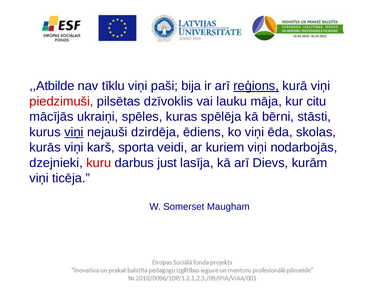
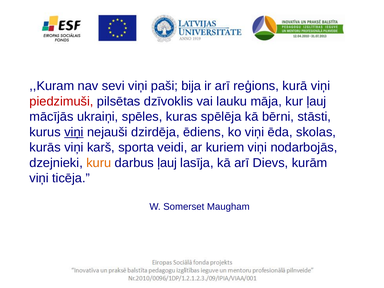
,,Atbilde: ,,Atbilde -> ,,Kuram (52, 86)
tīklu: tīklu -> sevi (113, 86)
reģions underline: present -> none (256, 86)
kur citu: citu -> ļauj (316, 101)
kuru colour: red -> orange (99, 163)
darbus just: just -> ļauj (167, 163)
